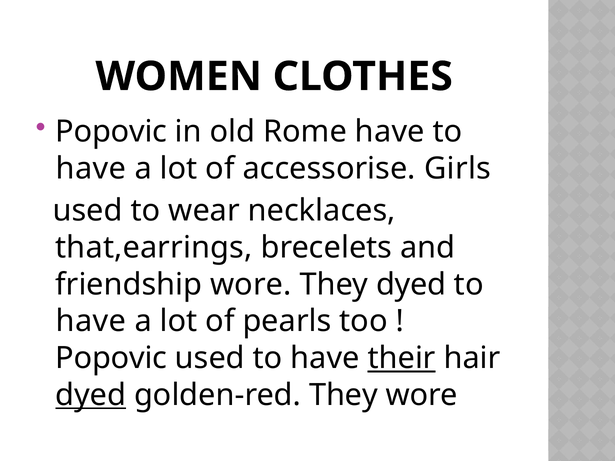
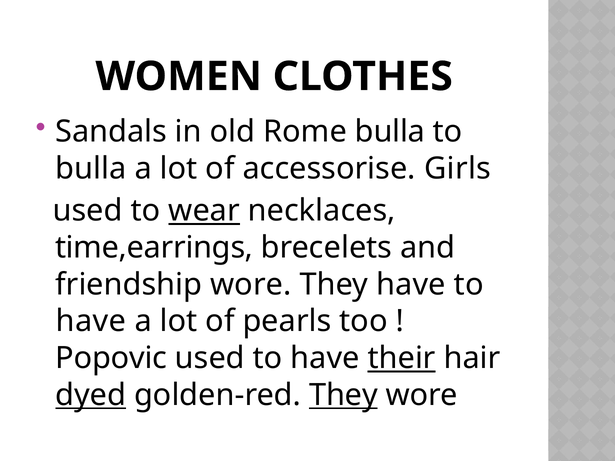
Popovic: Popovic -> Sandals (111, 132)
Rome have: have -> bulla (390, 132)
have: have -> bulla (91, 169)
wear underline: none -> present (204, 211)
that,earrings: that,earrings -> time,earrings (154, 248)
They dyed: dyed -> have (411, 285)
They underline: none -> present (343, 395)
